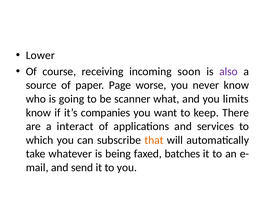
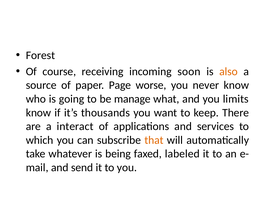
Lower: Lower -> Forest (40, 55)
also colour: purple -> orange (229, 71)
scanner: scanner -> manage (132, 99)
companies: companies -> thousands (105, 112)
batches: batches -> labeled (182, 154)
